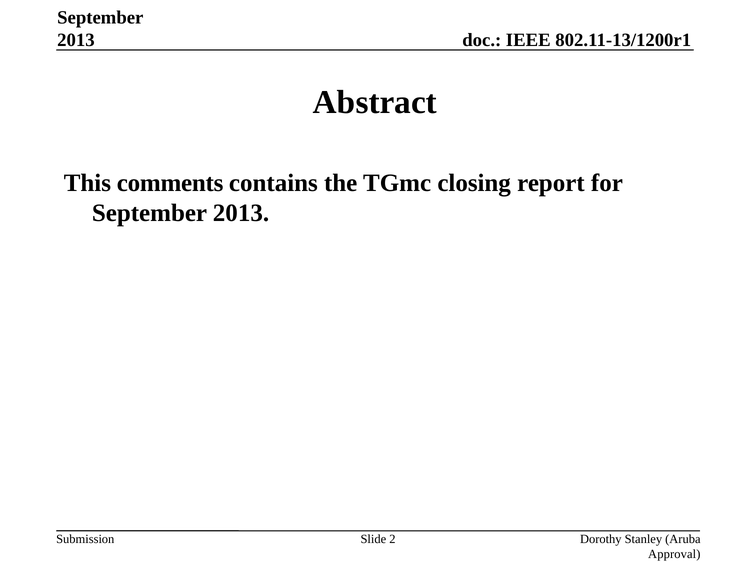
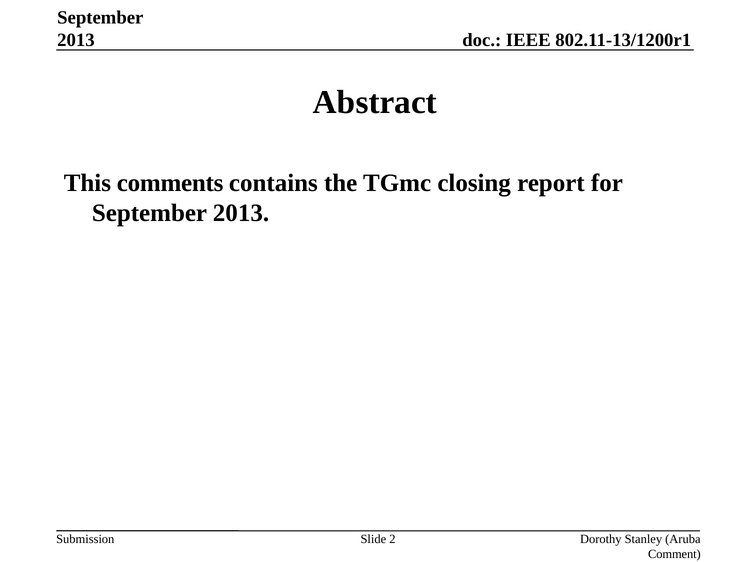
Approval: Approval -> Comment (674, 554)
